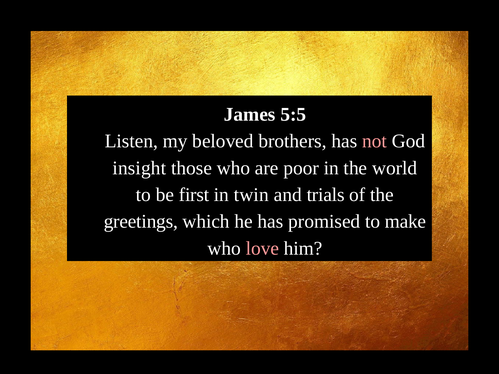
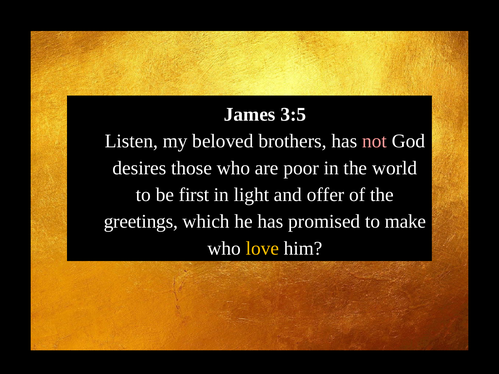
5:5: 5:5 -> 3:5 (293, 115)
insight: insight -> desires (139, 168)
twin: twin -> light (251, 195)
trials: trials -> offer (326, 195)
love colour: pink -> yellow (262, 248)
